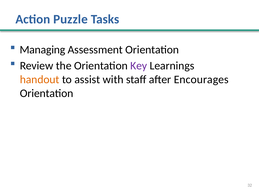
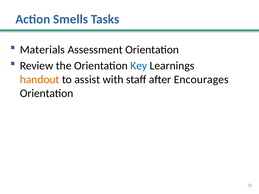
Puzzle: Puzzle -> Smells (71, 19)
Managing: Managing -> Materials (42, 50)
Key colour: purple -> blue (139, 66)
